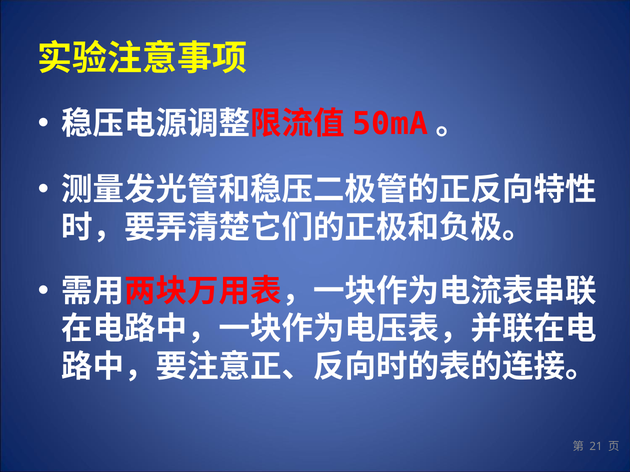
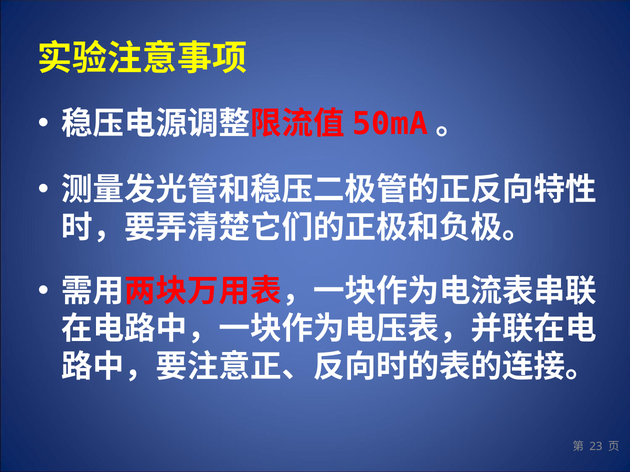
21: 21 -> 23 (596, 447)
